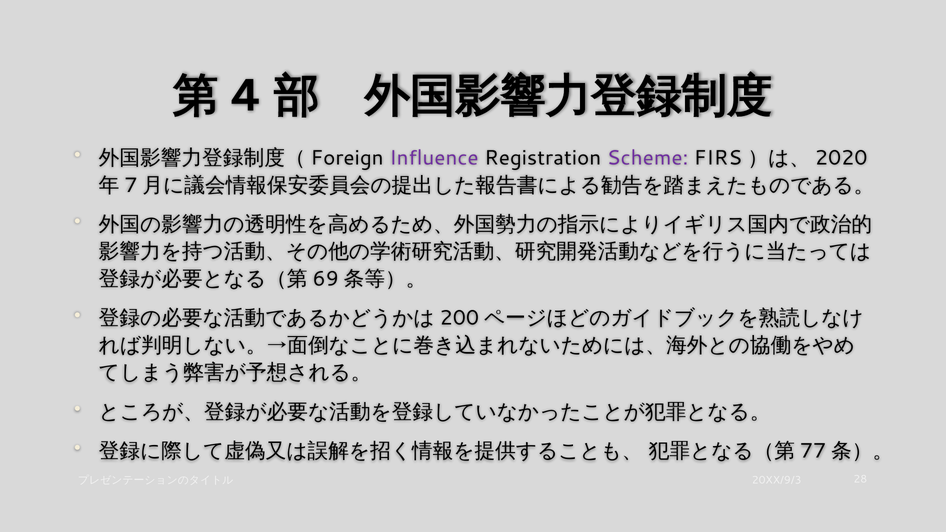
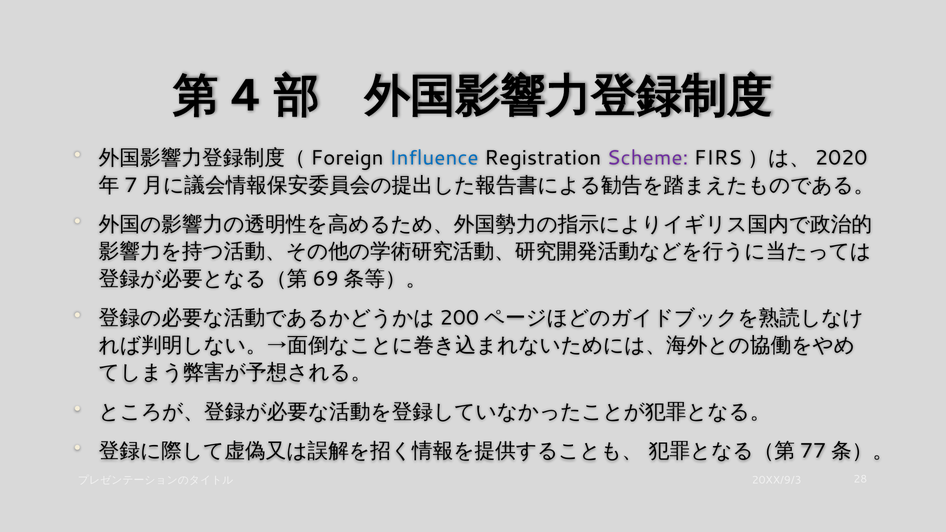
Influence colour: purple -> blue (434, 158)
